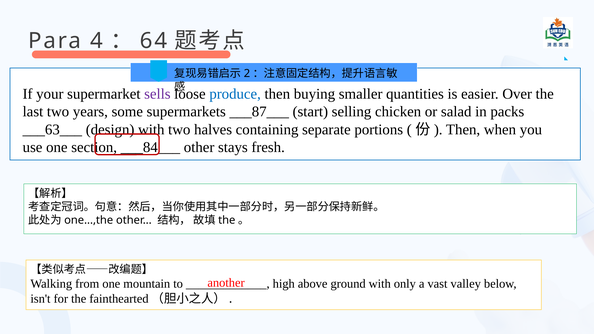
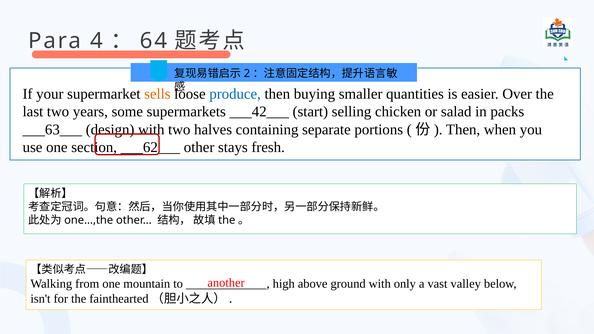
sells colour: purple -> orange (157, 94)
___87___: ___87___ -> ___42___ (259, 112)
___84___: ___84___ -> ___62___ (150, 147)
